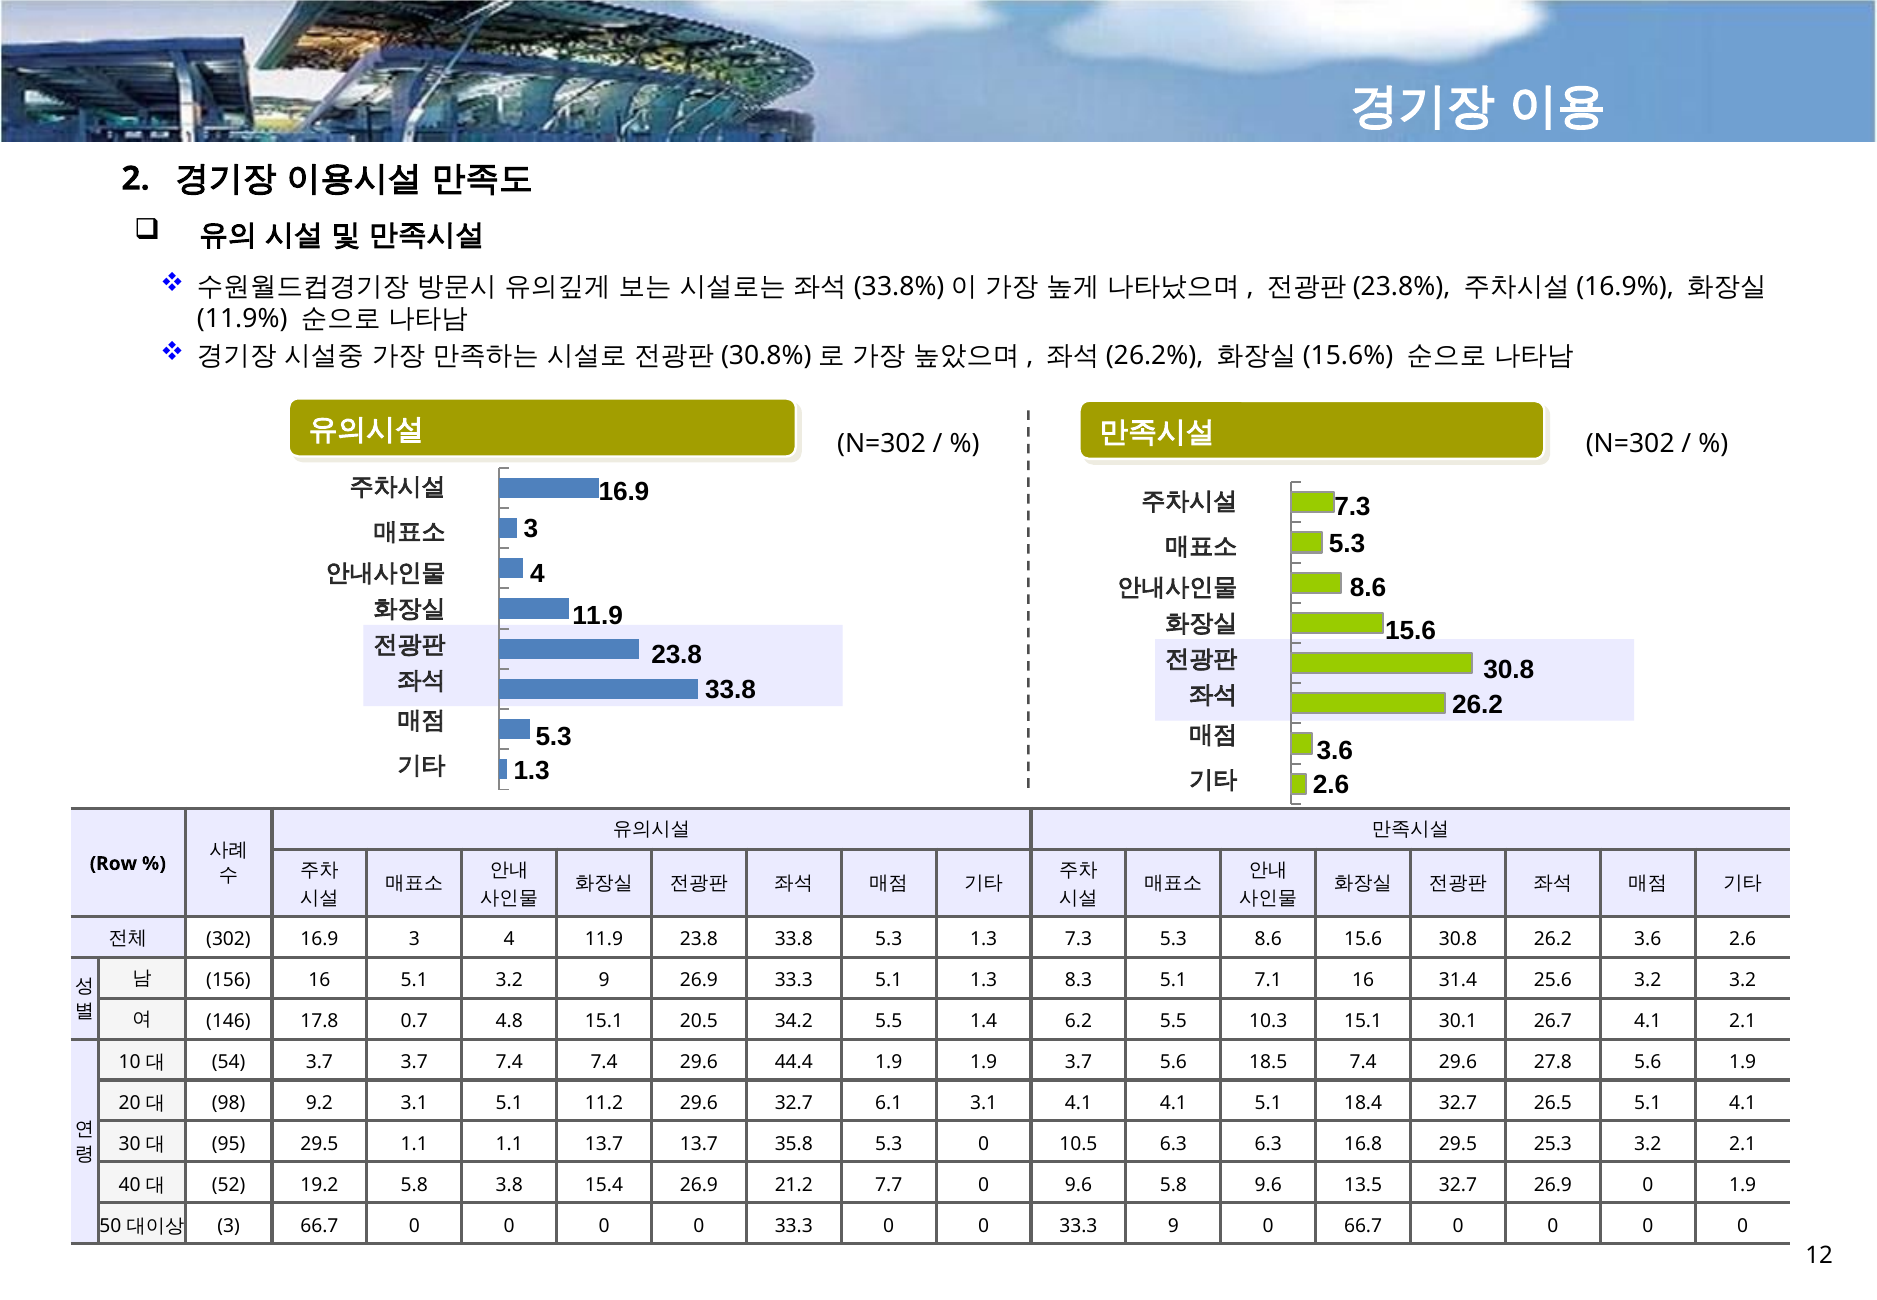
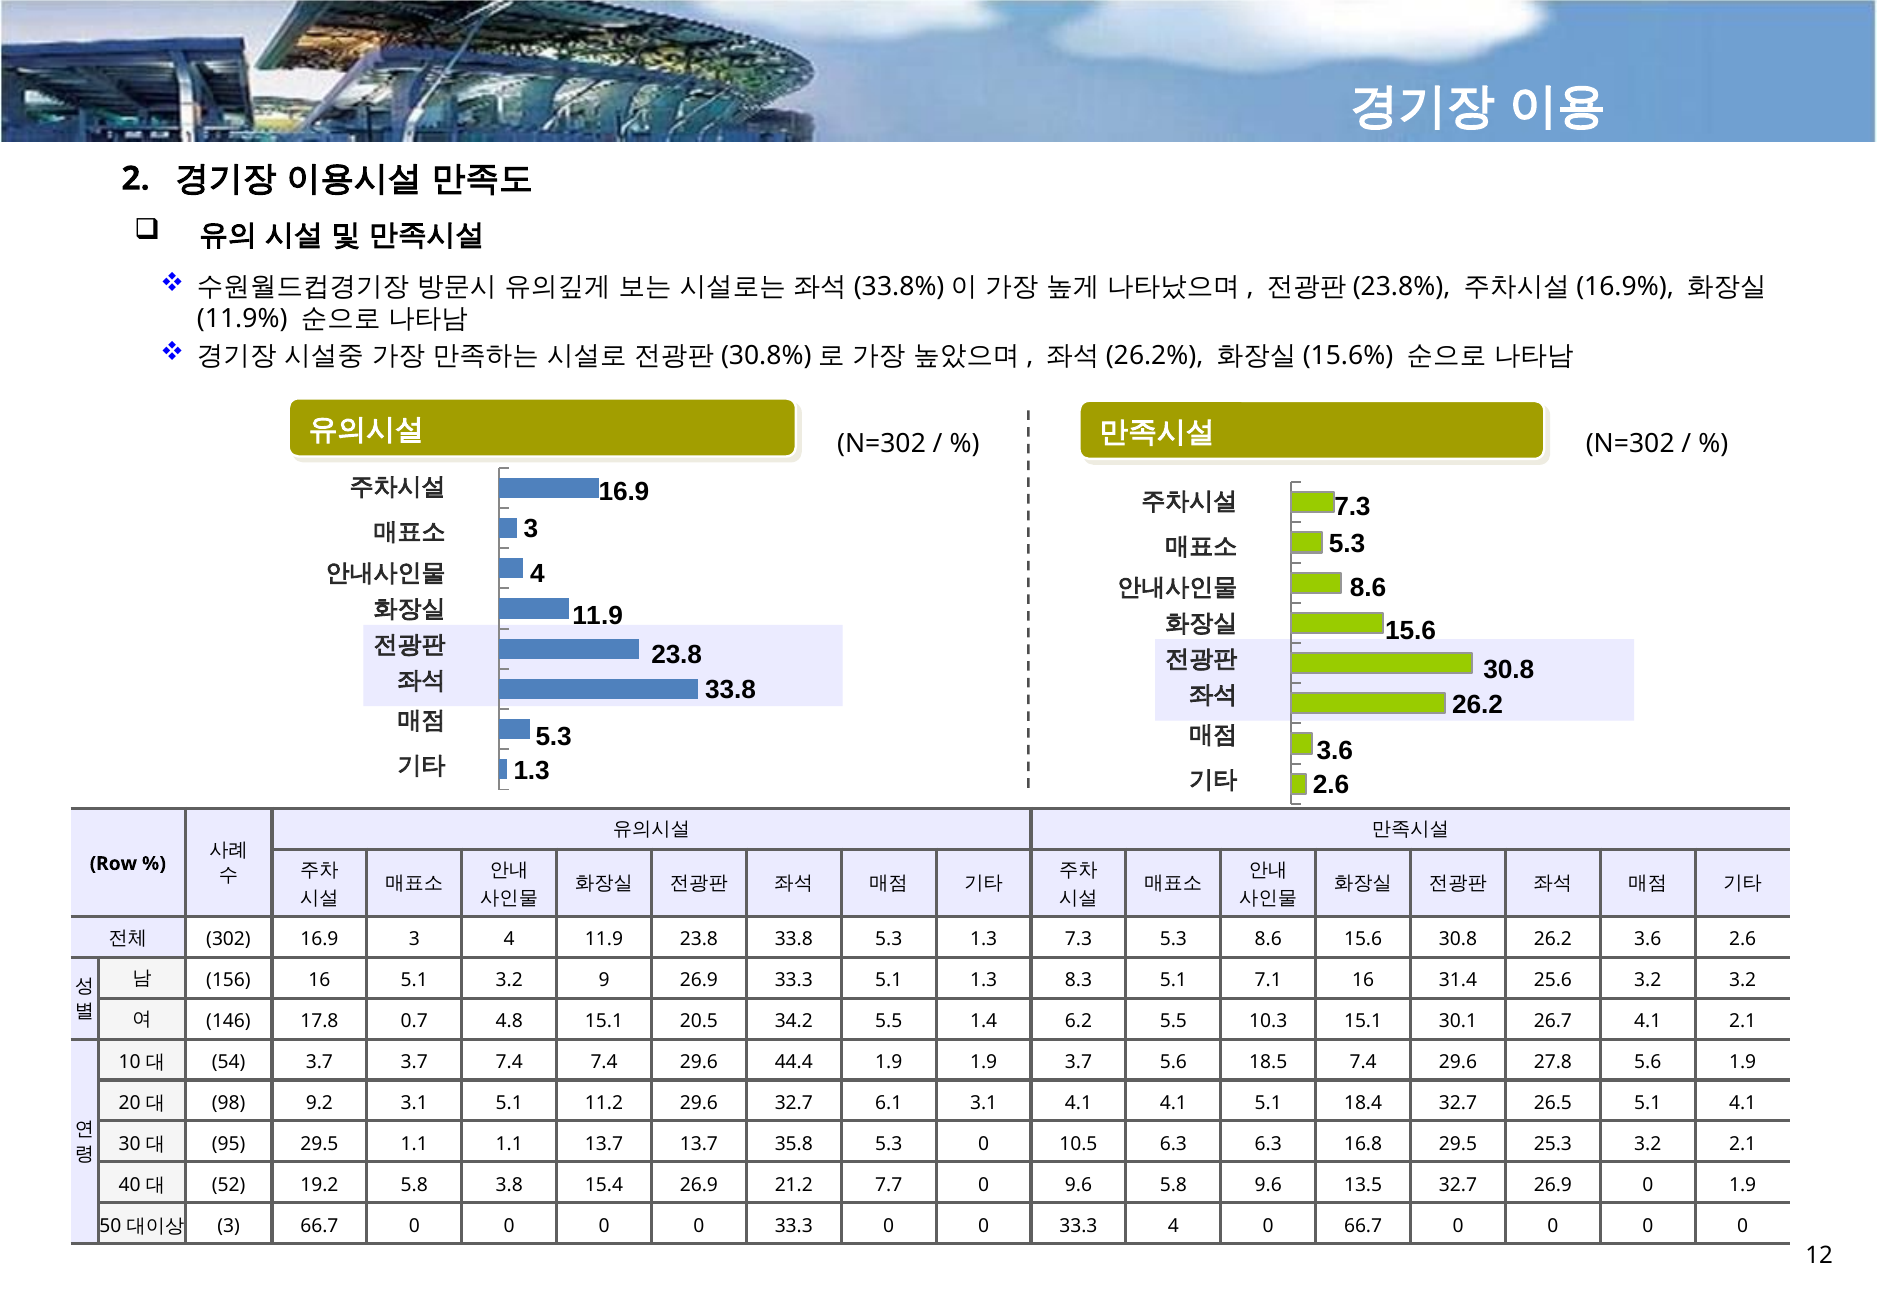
33.3 9: 9 -> 4 (1173, 1225)
